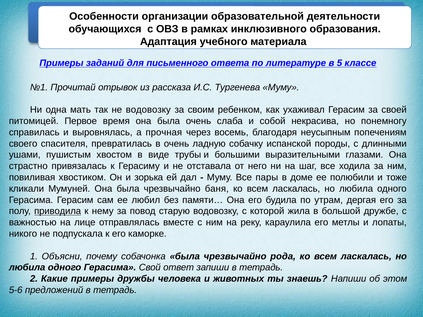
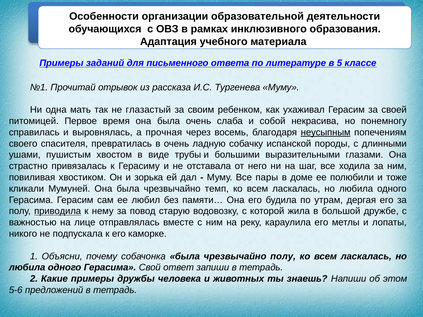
не водовозку: водовозку -> глазастый (148, 110)
неусыпным underline: none -> present (326, 132)
баня: баня -> темп (217, 189)
чрезвычайно рода: рода -> полу (283, 256)
